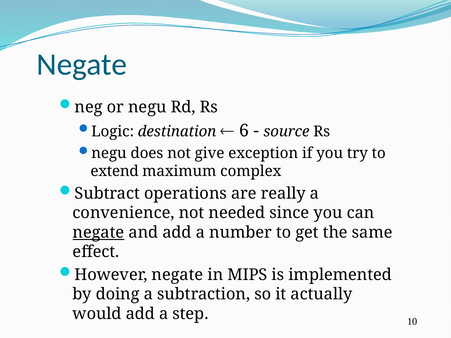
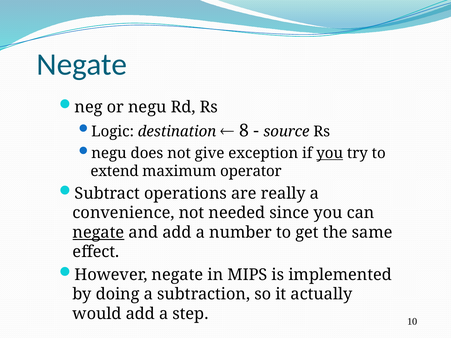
6: 6 -> 8 (244, 131)
you underline: none -> present (330, 153)
complex: complex -> operator (251, 171)
